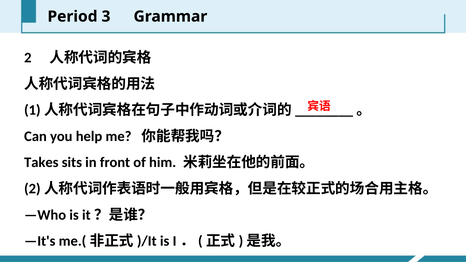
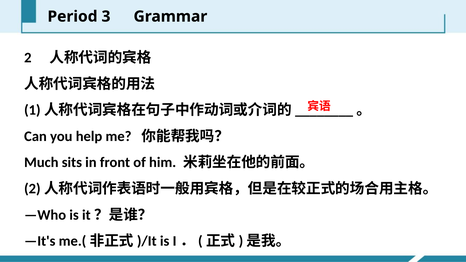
Takes: Takes -> Much (41, 163)
